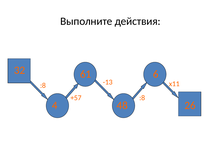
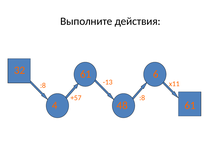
48 26: 26 -> 61 (190, 105)
